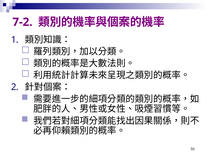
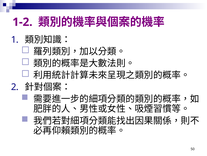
7-2: 7-2 -> 1-2 (22, 22)
